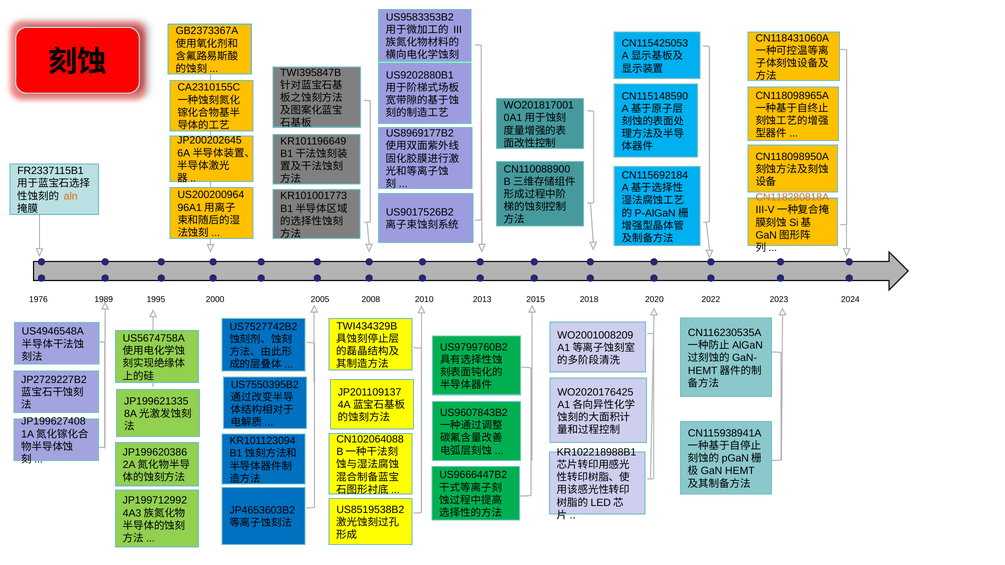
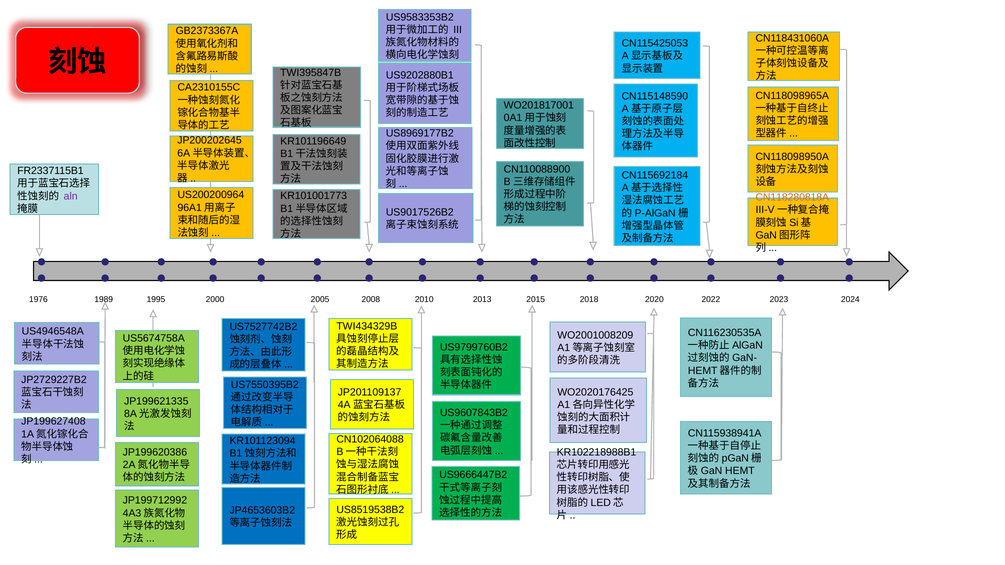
aln colour: orange -> purple (71, 196)
